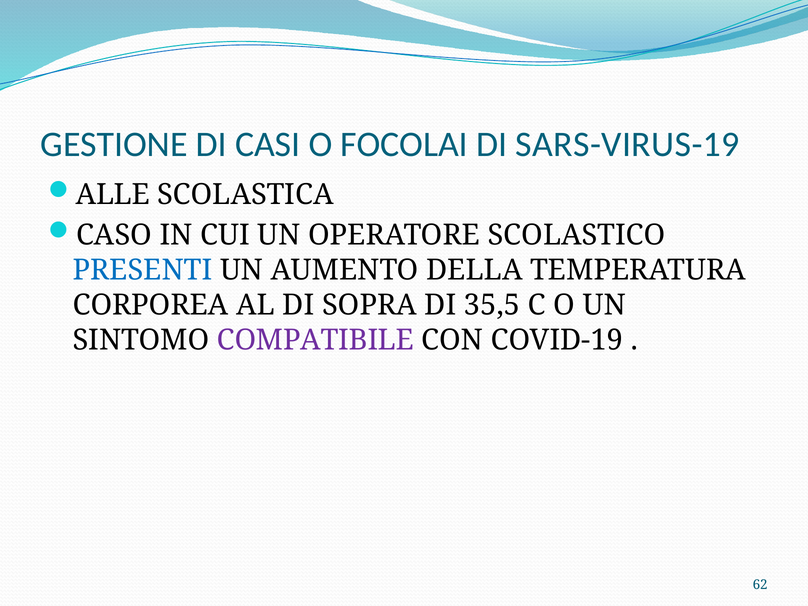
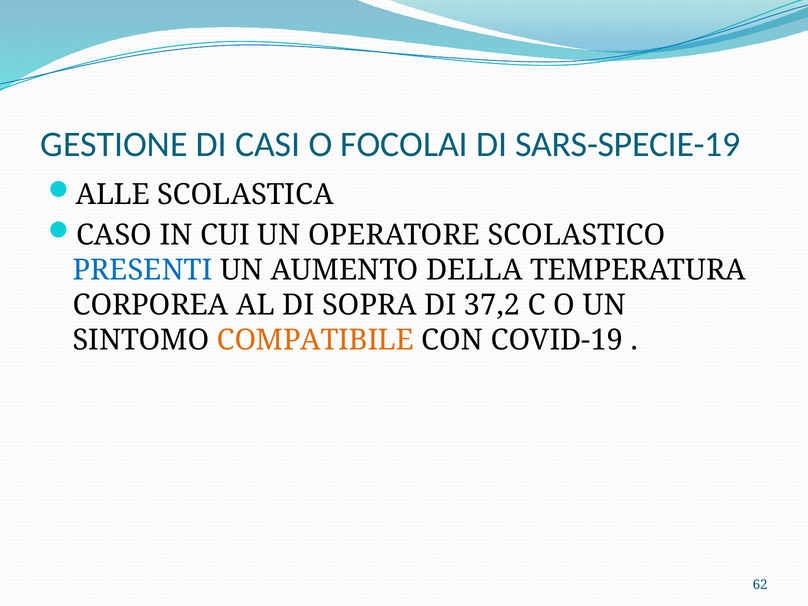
SARS-VIRUS-19: SARS-VIRUS-19 -> SARS-SPECIE-19 (628, 144)
35,5: 35,5 -> 37,2 (492, 305)
COMPATIBILE colour: purple -> orange (315, 340)
